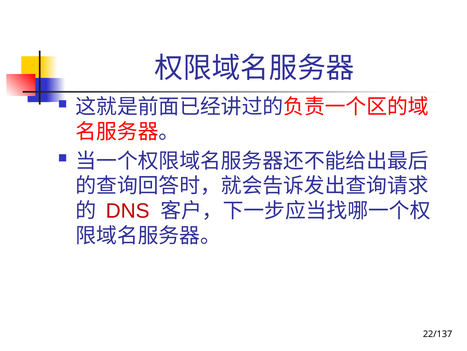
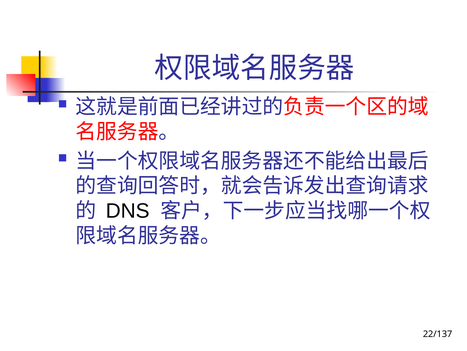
DNS colour: red -> black (128, 211)
